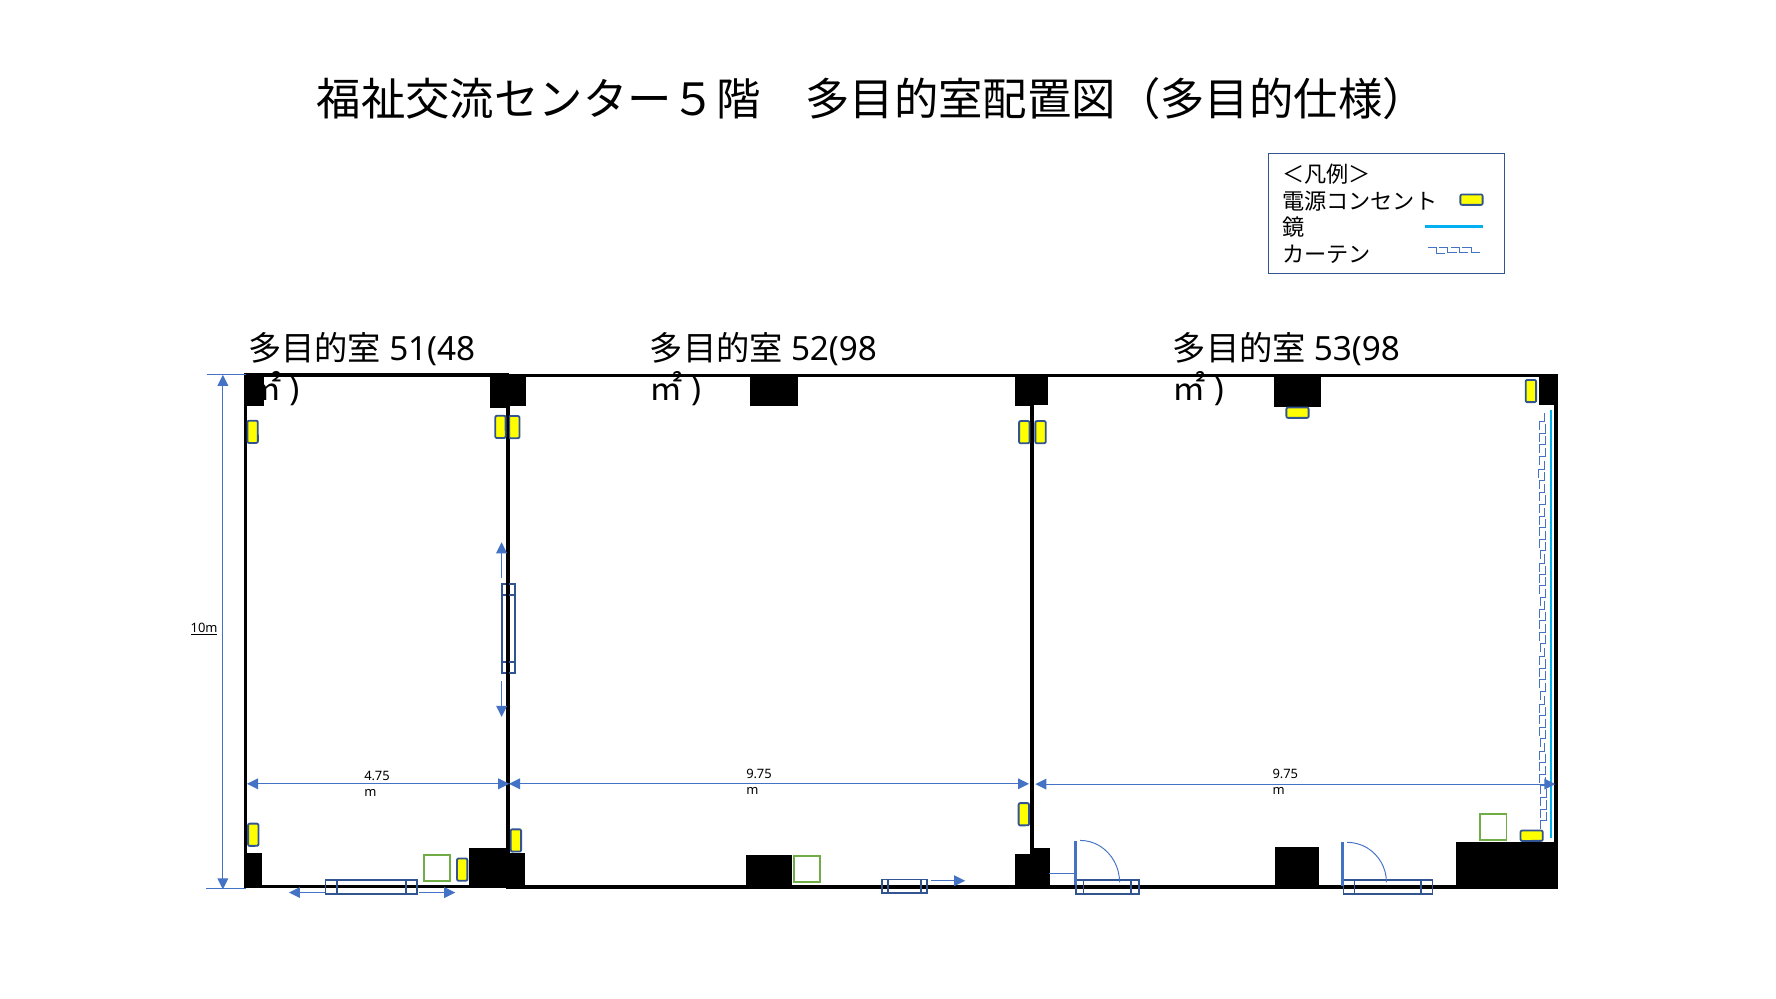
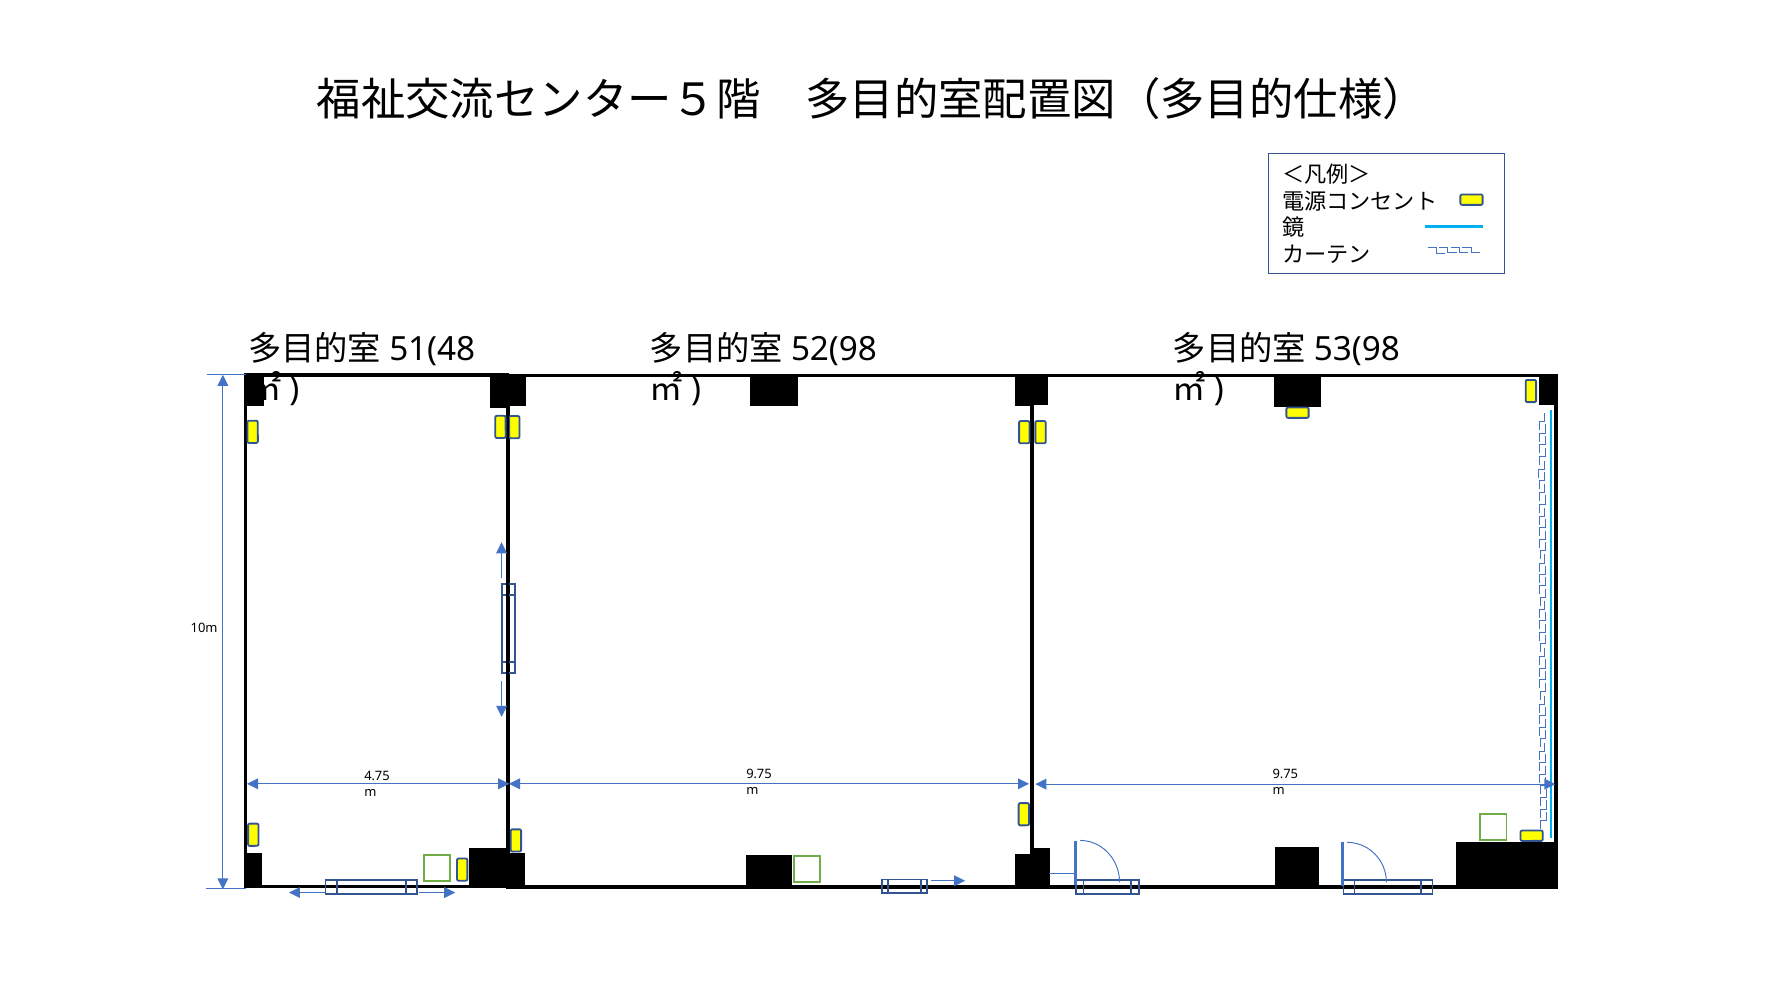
10m underline: present -> none (204, 628)
